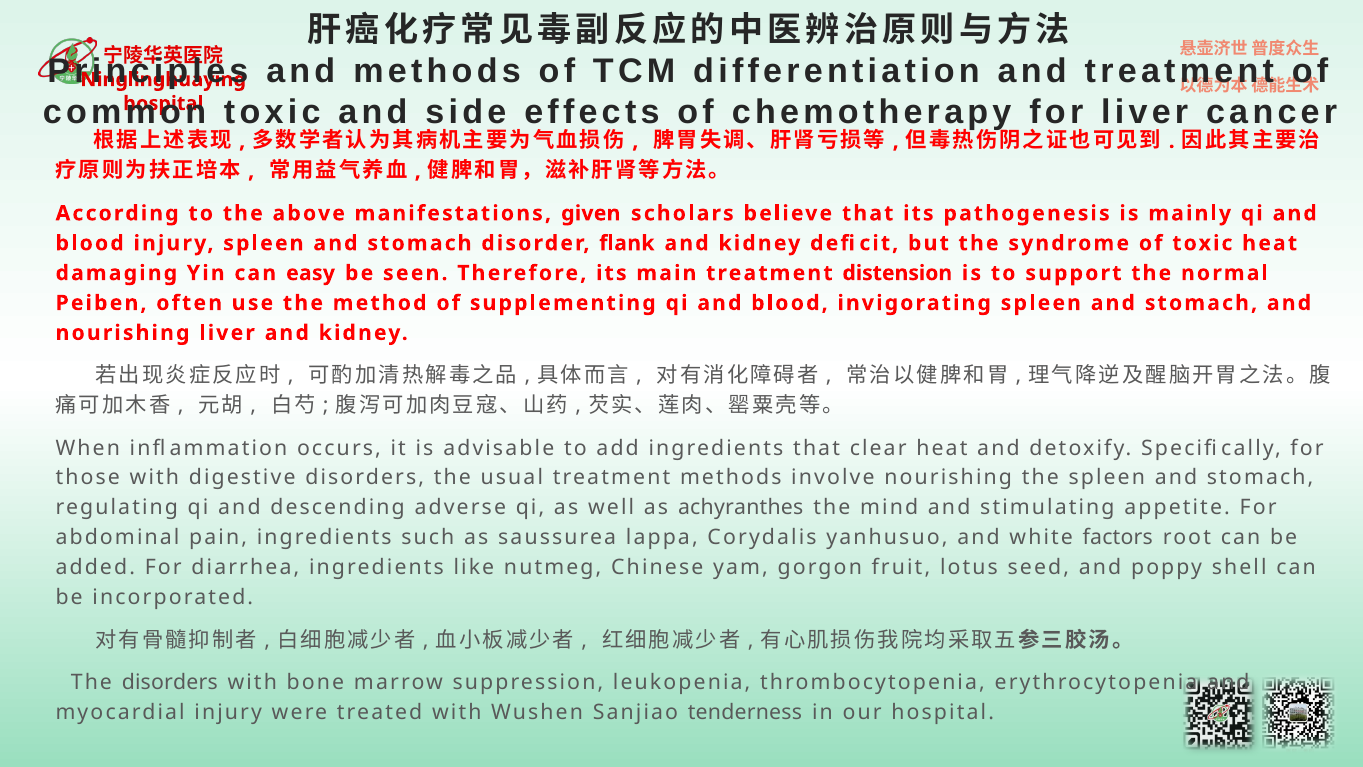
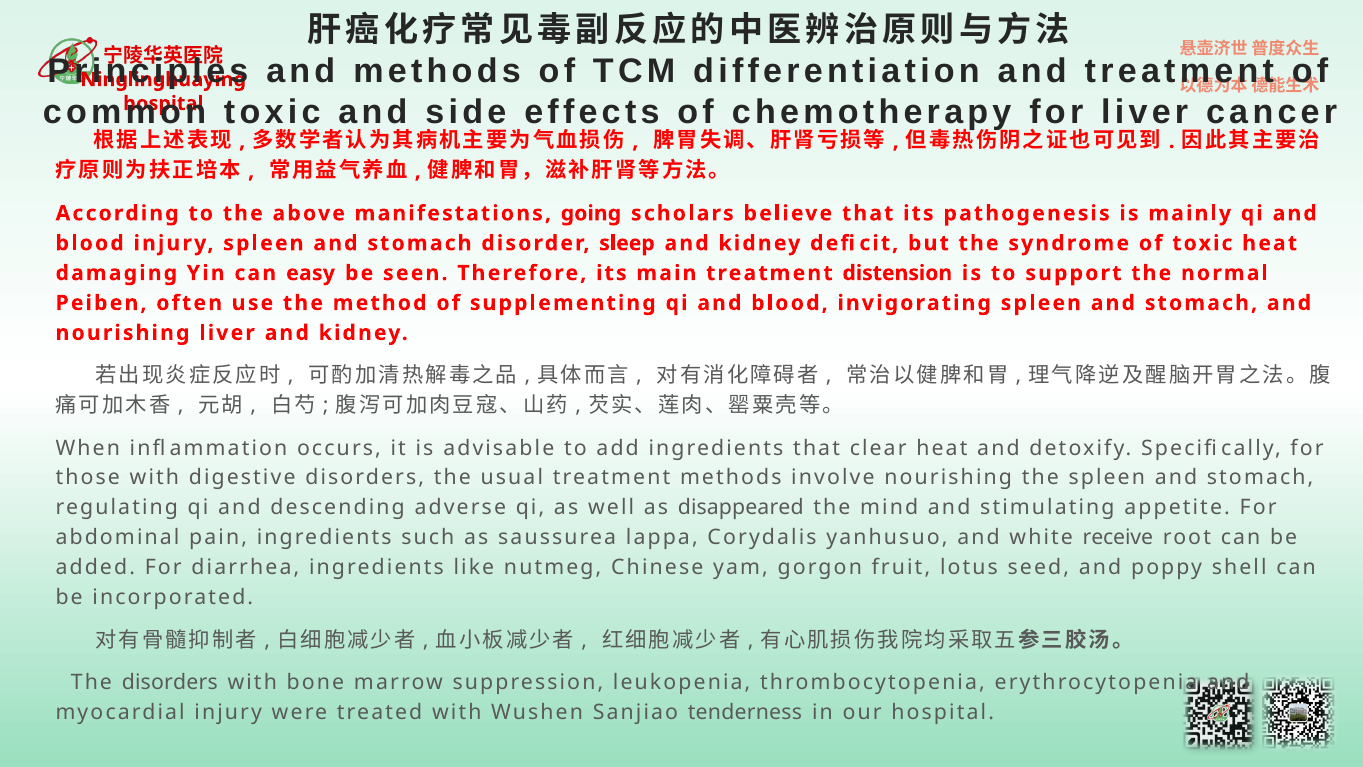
given: given -> going (591, 213)
flank: flank -> sleep (627, 243)
achyranthes: achyranthes -> disappeared (741, 508)
factors: factors -> receive (1118, 537)
